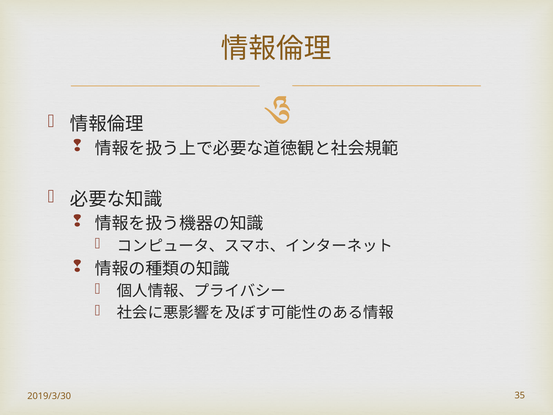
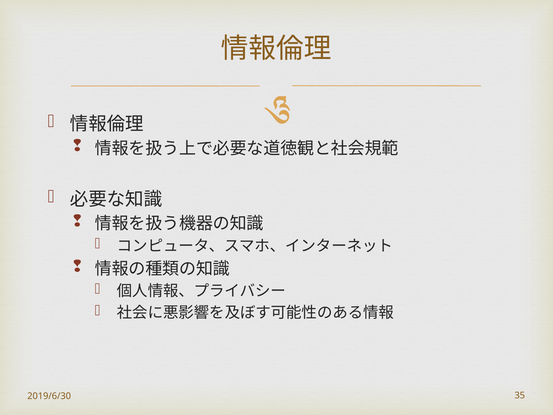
2019/3/30: 2019/3/30 -> 2019/6/30 (49, 396)
